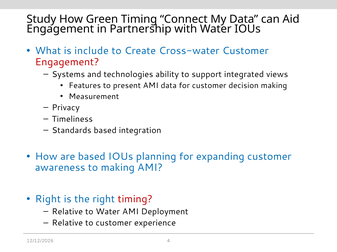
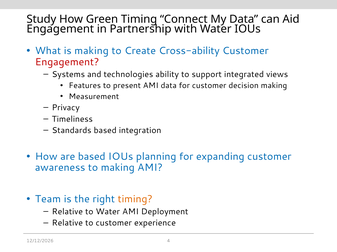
is include: include -> making (92, 51)
Cross-water: Cross-water -> Cross-ability (189, 51)
Right: Right -> Team (48, 200)
timing colour: red -> orange (135, 200)
